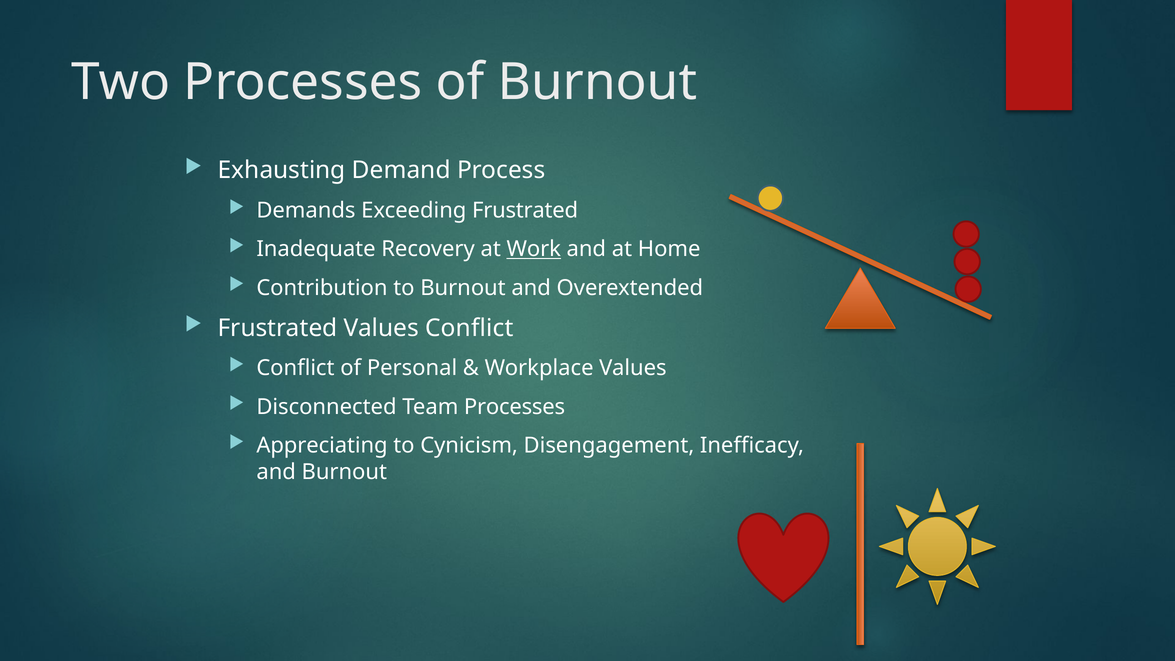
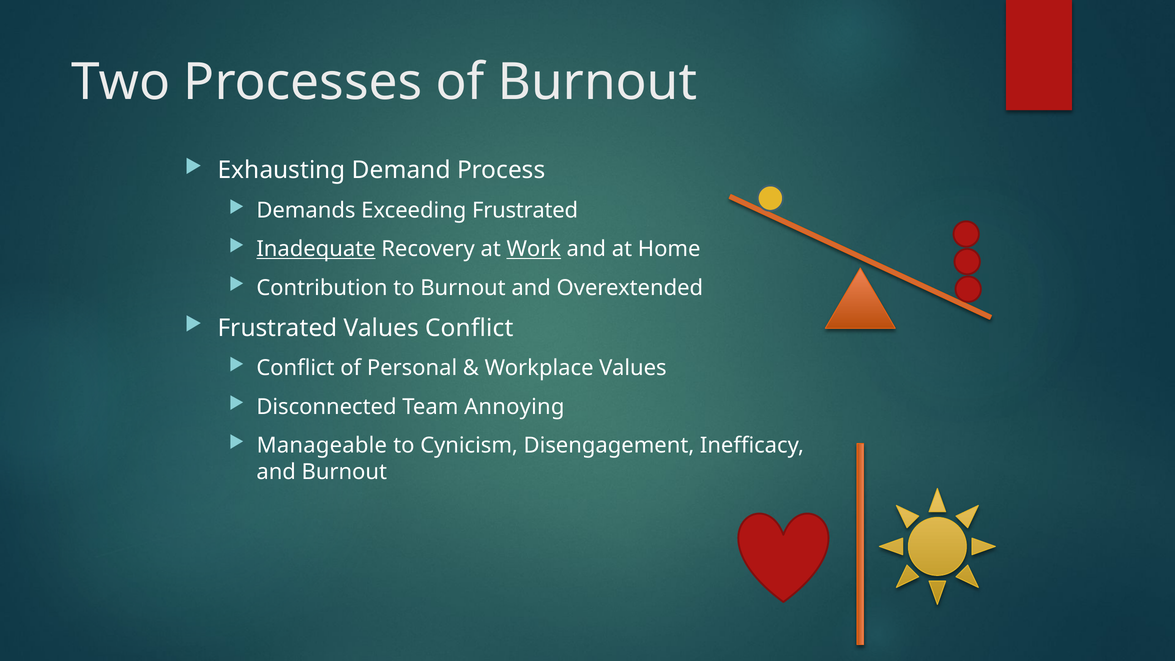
Inadequate underline: none -> present (316, 249)
Team Processes: Processes -> Annoying (514, 407)
Appreciating: Appreciating -> Manageable (322, 445)
